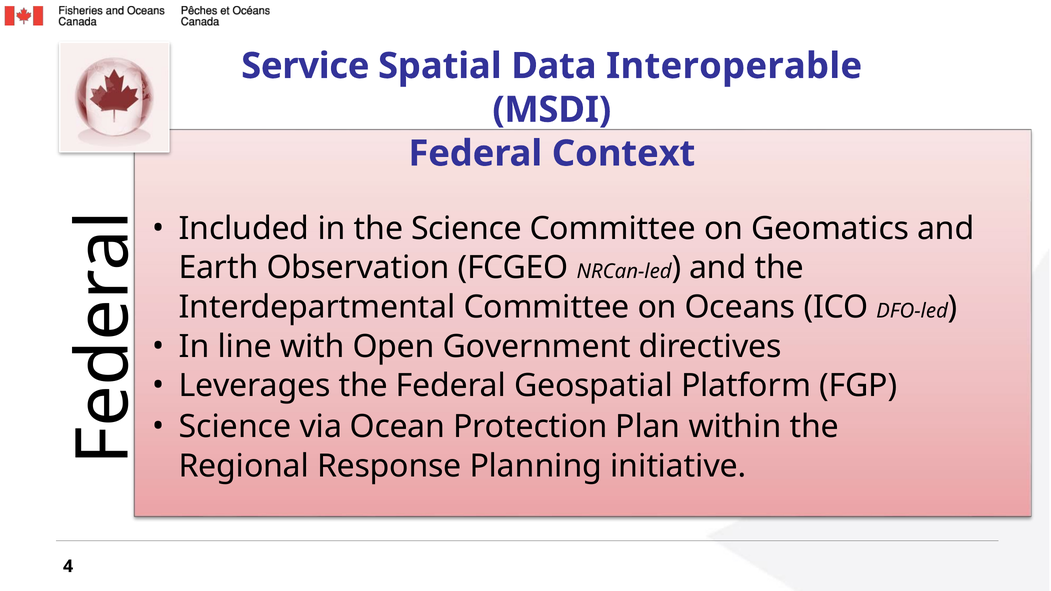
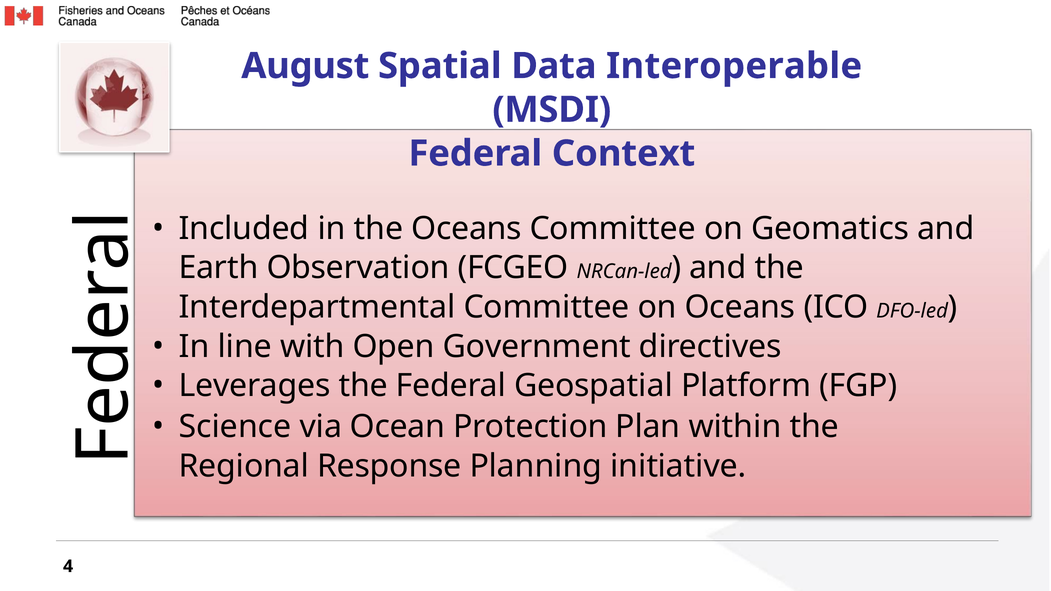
Service: Service -> August (305, 66)
the Science: Science -> Oceans (466, 229)
